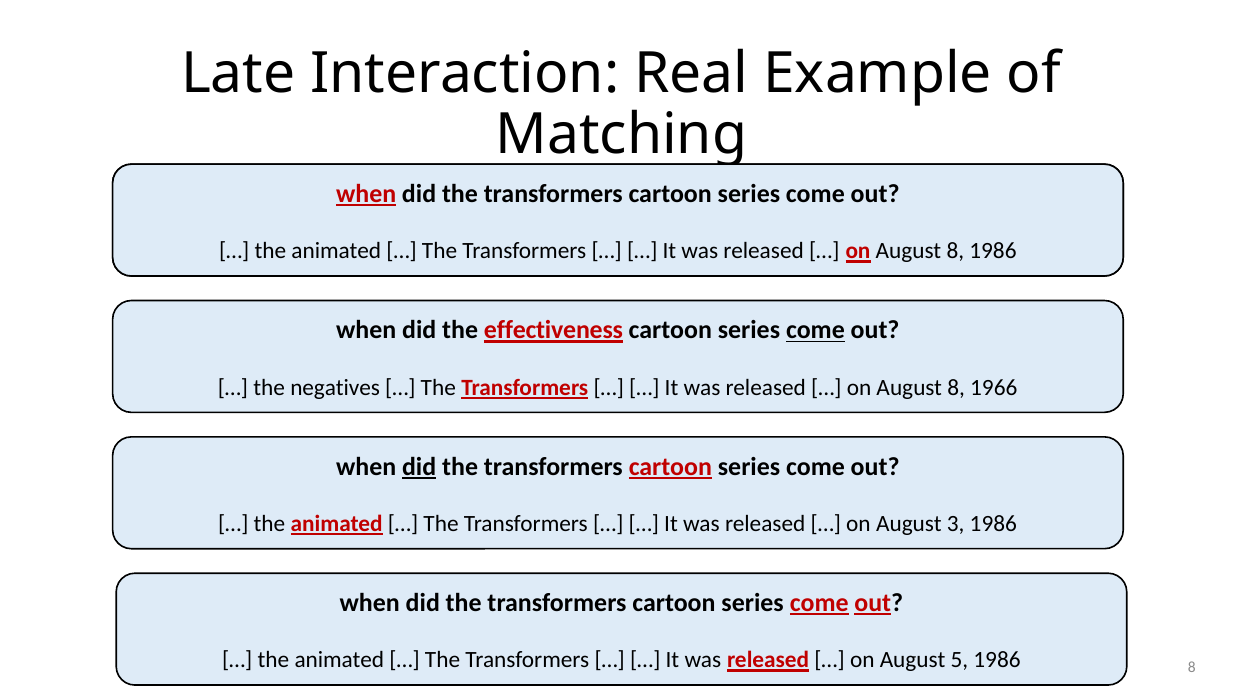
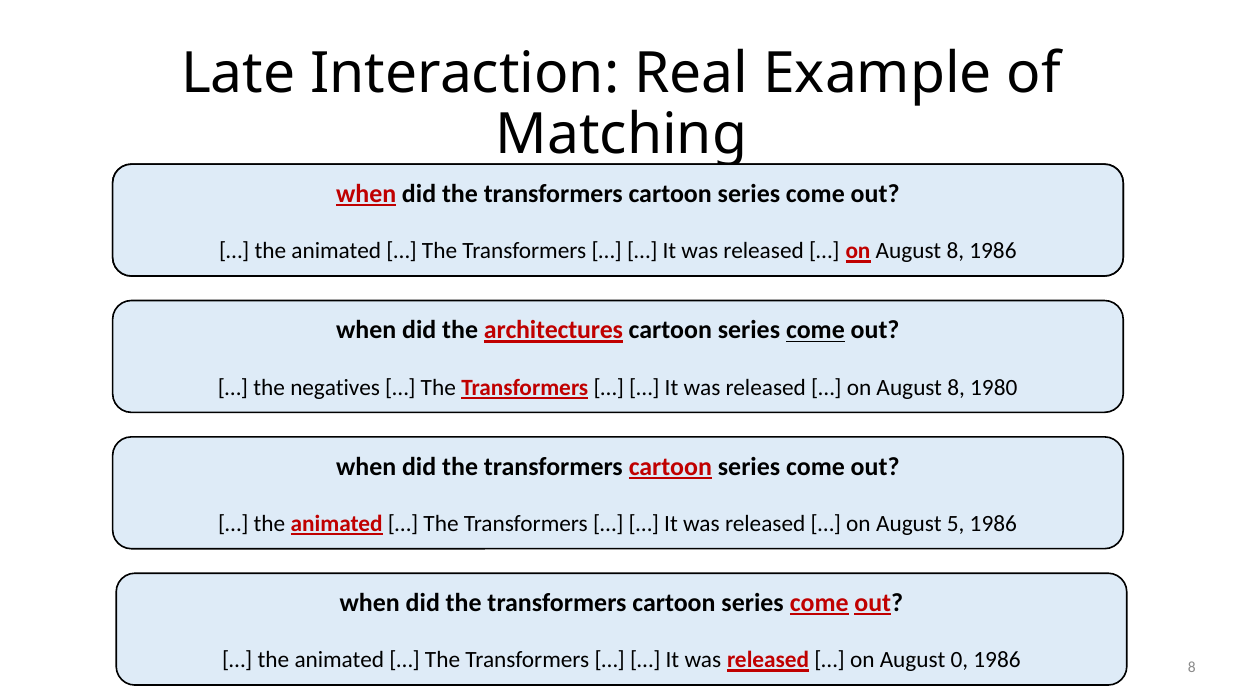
effectiveness: effectiveness -> architectures (553, 330)
1966: 1966 -> 1980 (994, 388)
did underline: present -> none (419, 467)
3: 3 -> 5 (956, 524)
5: 5 -> 0 (959, 660)
